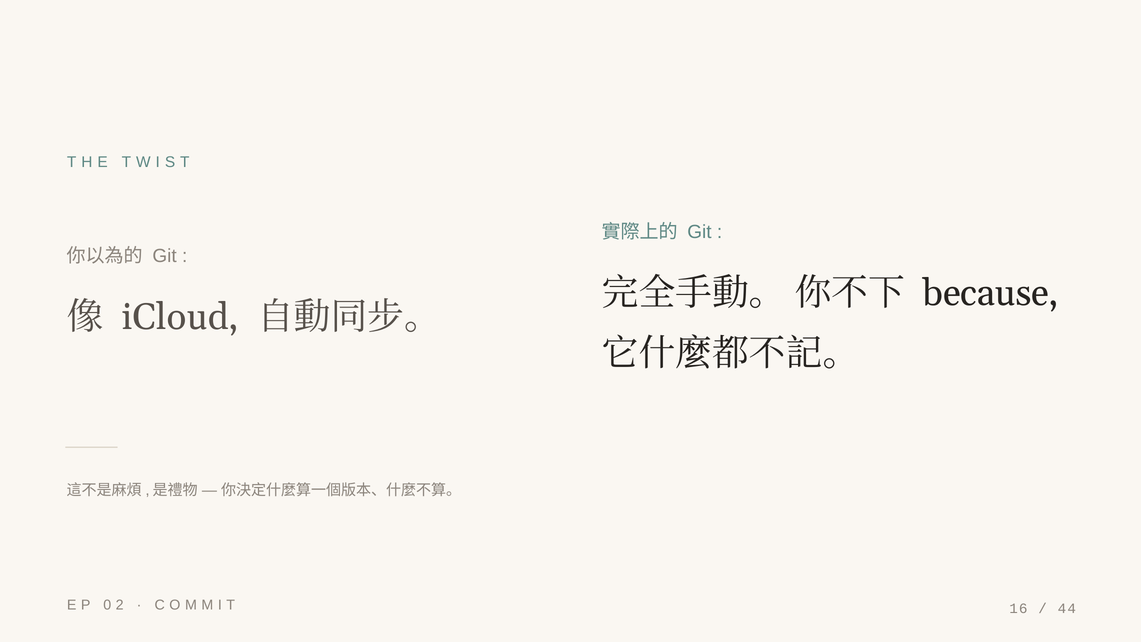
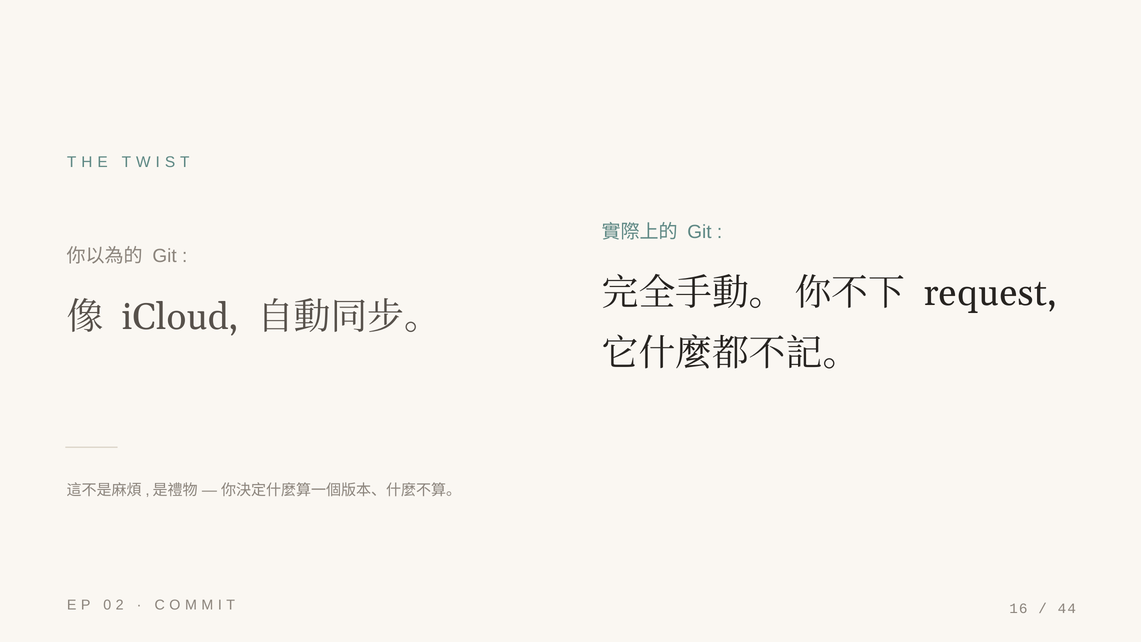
because: because -> request (990, 293)
